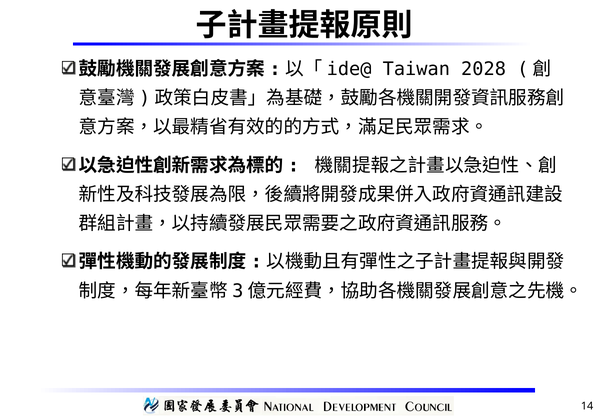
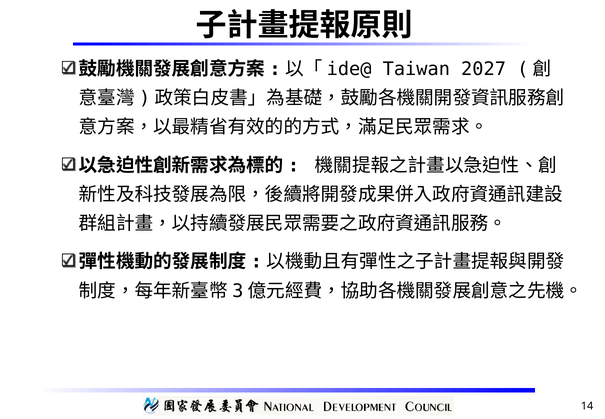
2028: 2028 -> 2027 (484, 69)
